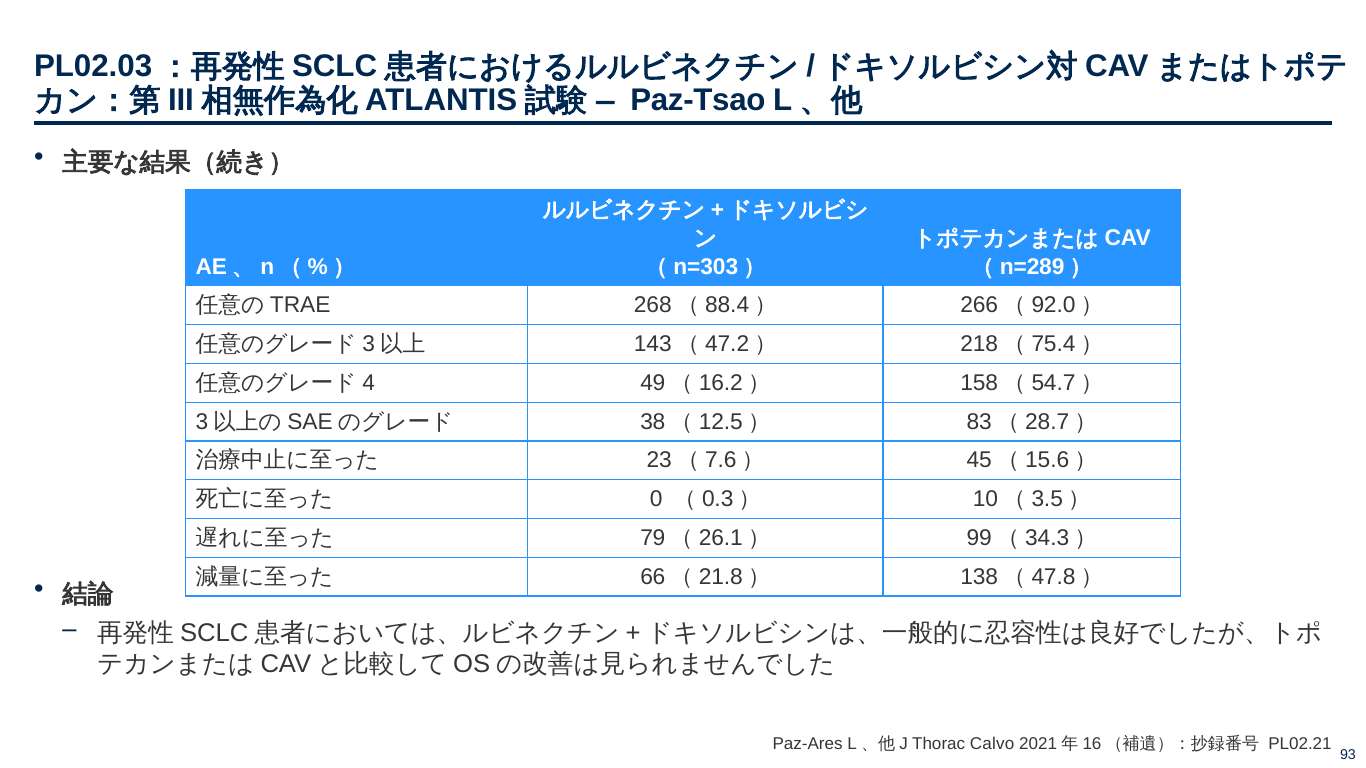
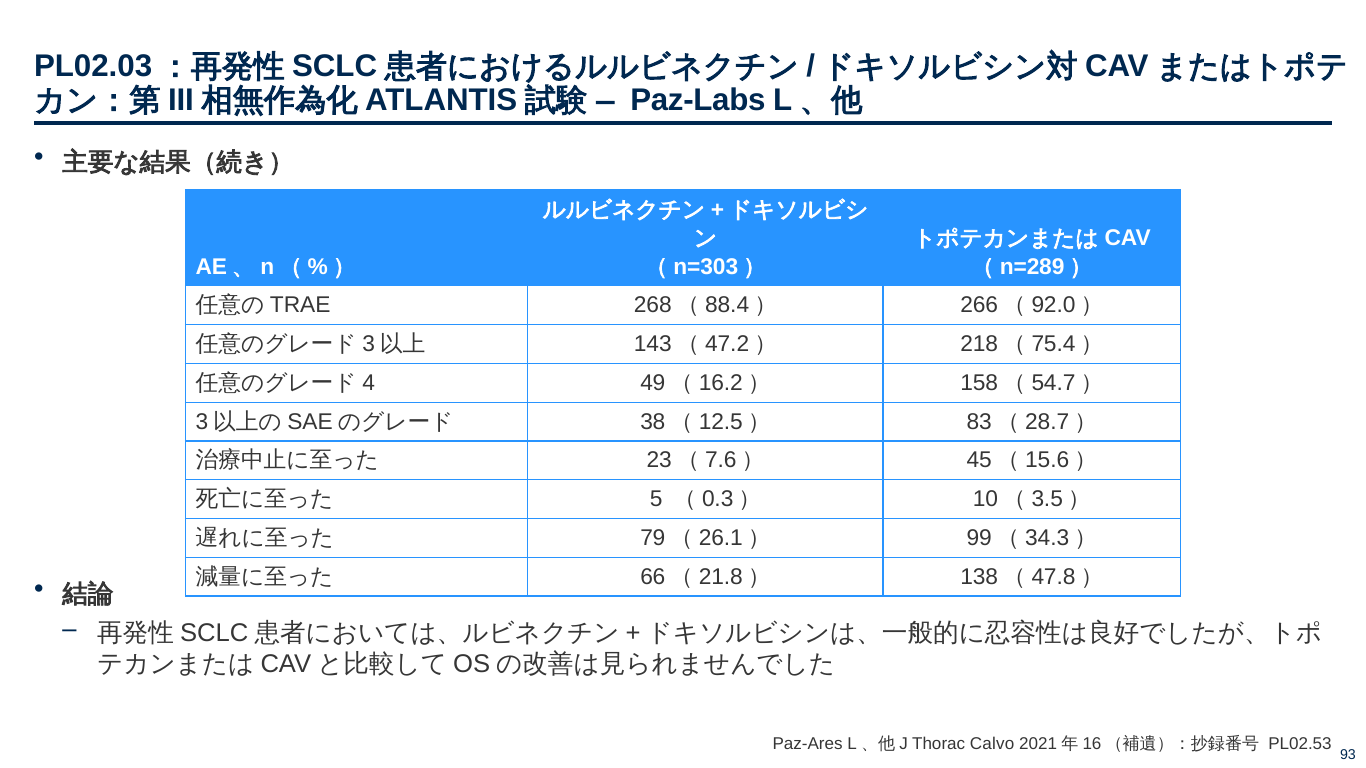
Paz-Tsao: Paz-Tsao -> Paz-Labs (698, 100)
0: 0 -> 5 (656, 499)
PL02.21: PL02.21 -> PL02.53 (1300, 744)
